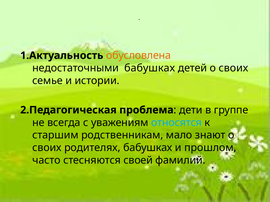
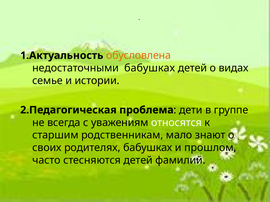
детей о своих: своих -> видах (234, 68)
относятся colour: light blue -> white (176, 123)
стесняются своей: своей -> детей (138, 161)
